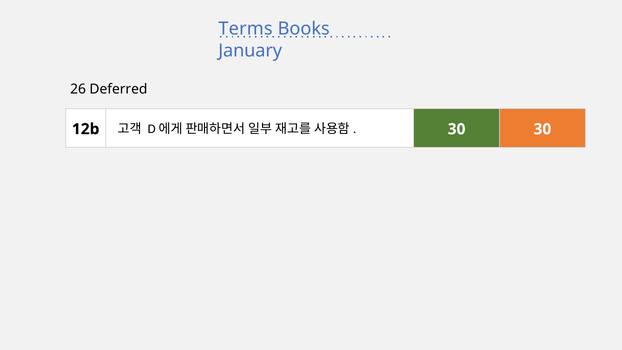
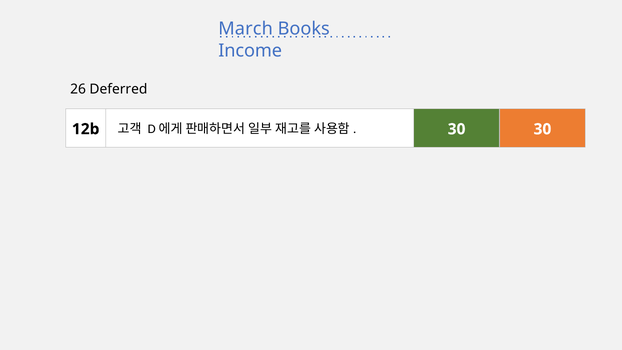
Terms: Terms -> March (246, 29)
January: January -> Income (250, 51)
